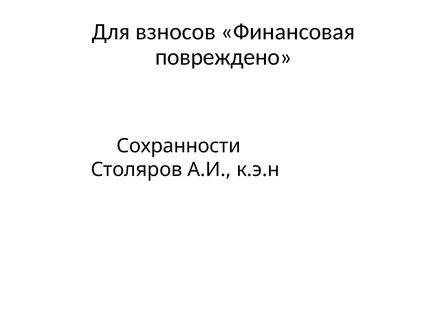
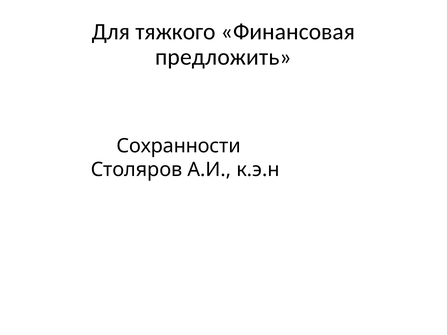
взносов: взносов -> тяжкого (176, 32)
повреждено: повреждено -> предложить (223, 57)
